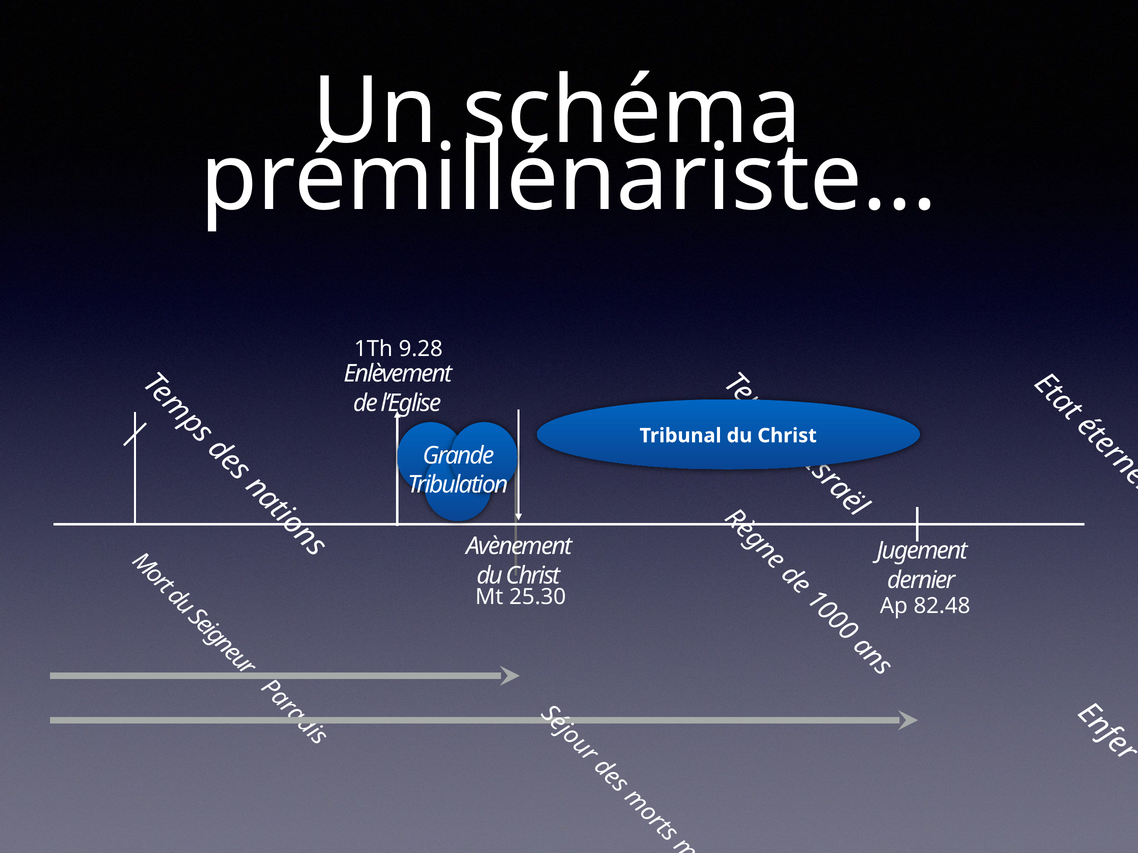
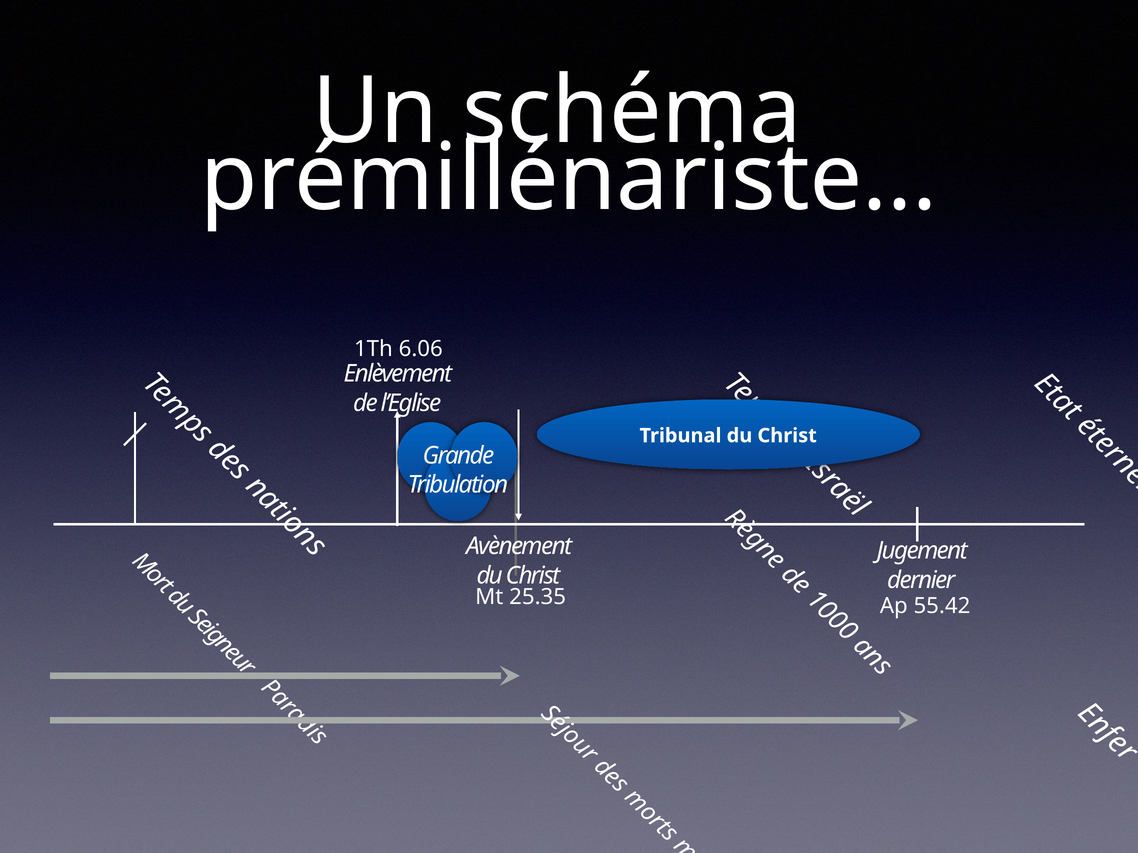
9.28: 9.28 -> 6.06 (421, 349)
25.30: 25.30 -> 25.35 (538, 597)
82.48: 82.48 -> 55.42 (942, 606)
